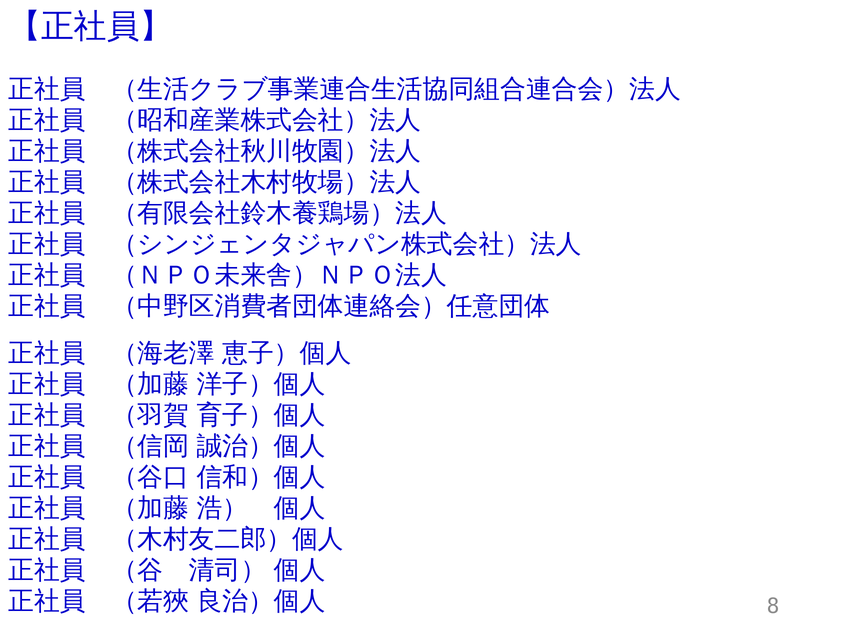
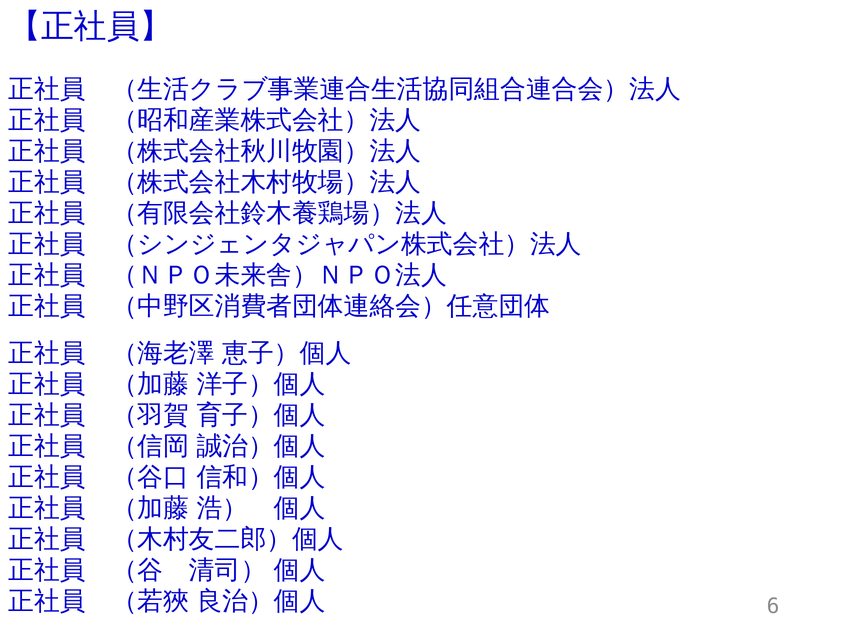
8: 8 -> 6 (773, 606)
